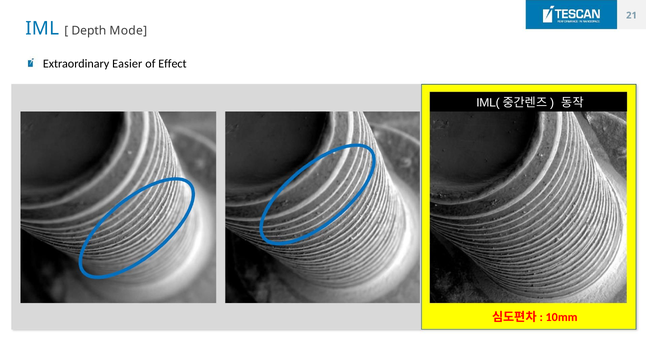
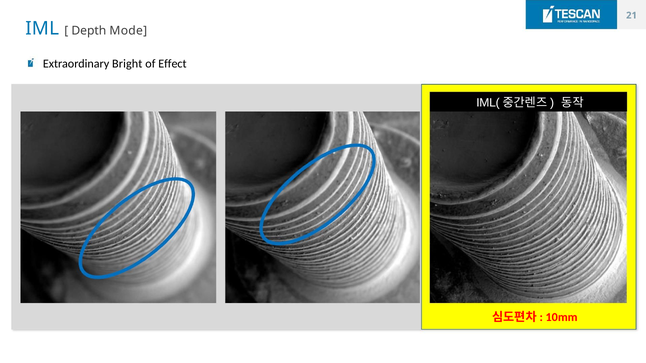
Easier: Easier -> Bright (127, 64)
